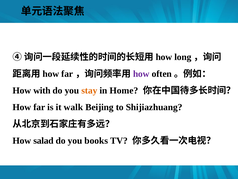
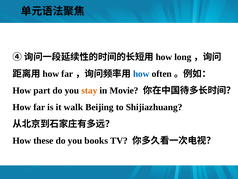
how colour: purple -> blue (141, 74)
with: with -> part (42, 90)
Home: Home -> Movie (124, 90)
salad: salad -> these (43, 140)
